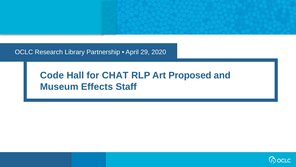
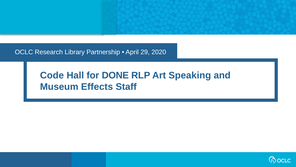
CHAT: CHAT -> DONE (115, 75)
Proposed: Proposed -> Speaking (190, 75)
